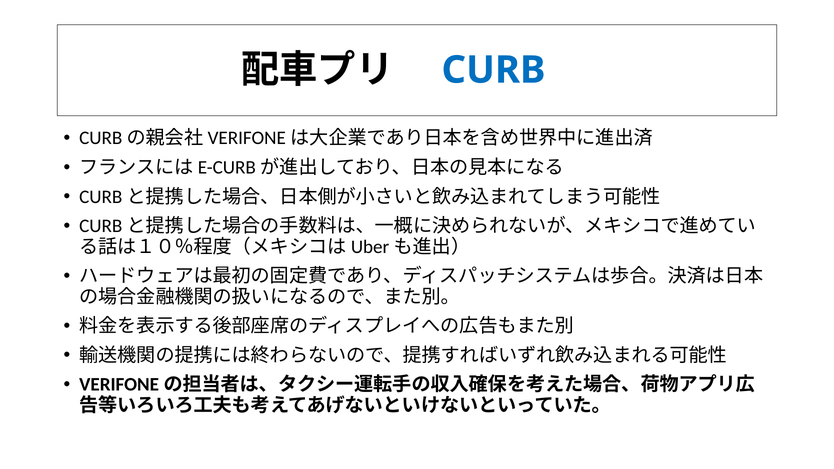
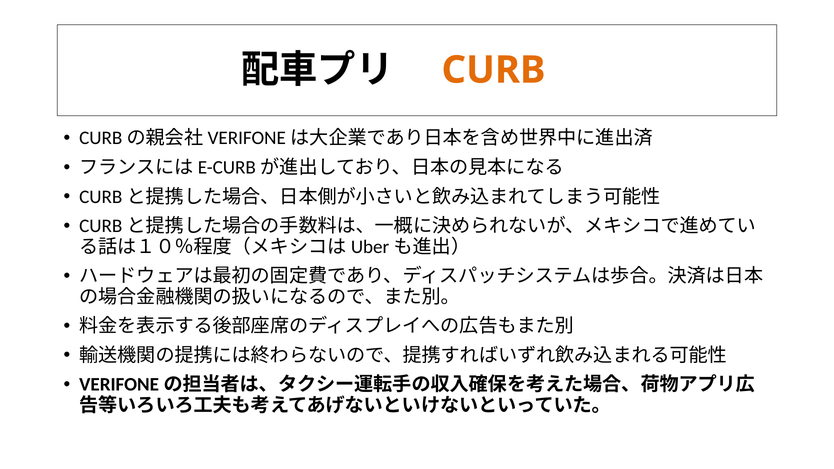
CURB colour: blue -> orange (493, 70)
